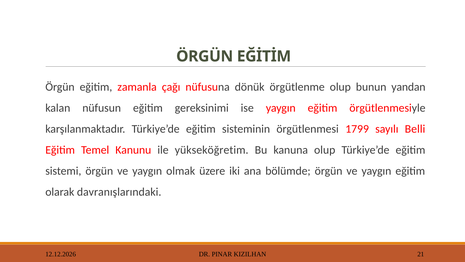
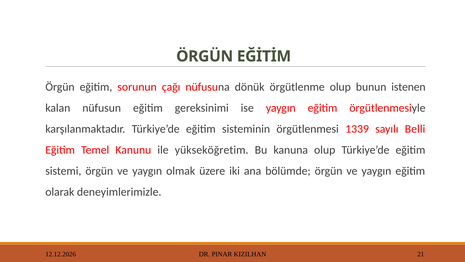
zamanla: zamanla -> sorunun (137, 87)
yandan: yandan -> istenen (408, 87)
1799: 1799 -> 1339 (357, 129)
davranışlarındaki: davranışlarındaki -> deneyimlerimizle (119, 192)
